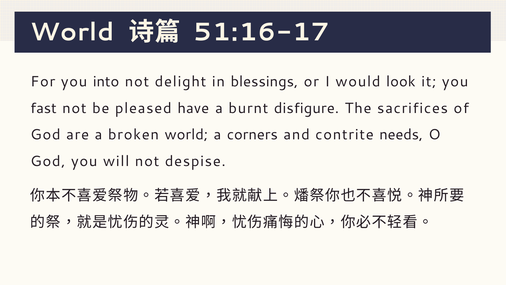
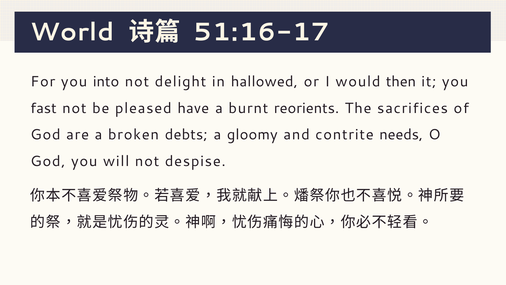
blessings: blessings -> hallowed (264, 82)
look: look -> then (401, 82)
disfigure: disfigure -> reorients (307, 108)
broken world: world -> debts (186, 135)
corners: corners -> gloomy (252, 135)
